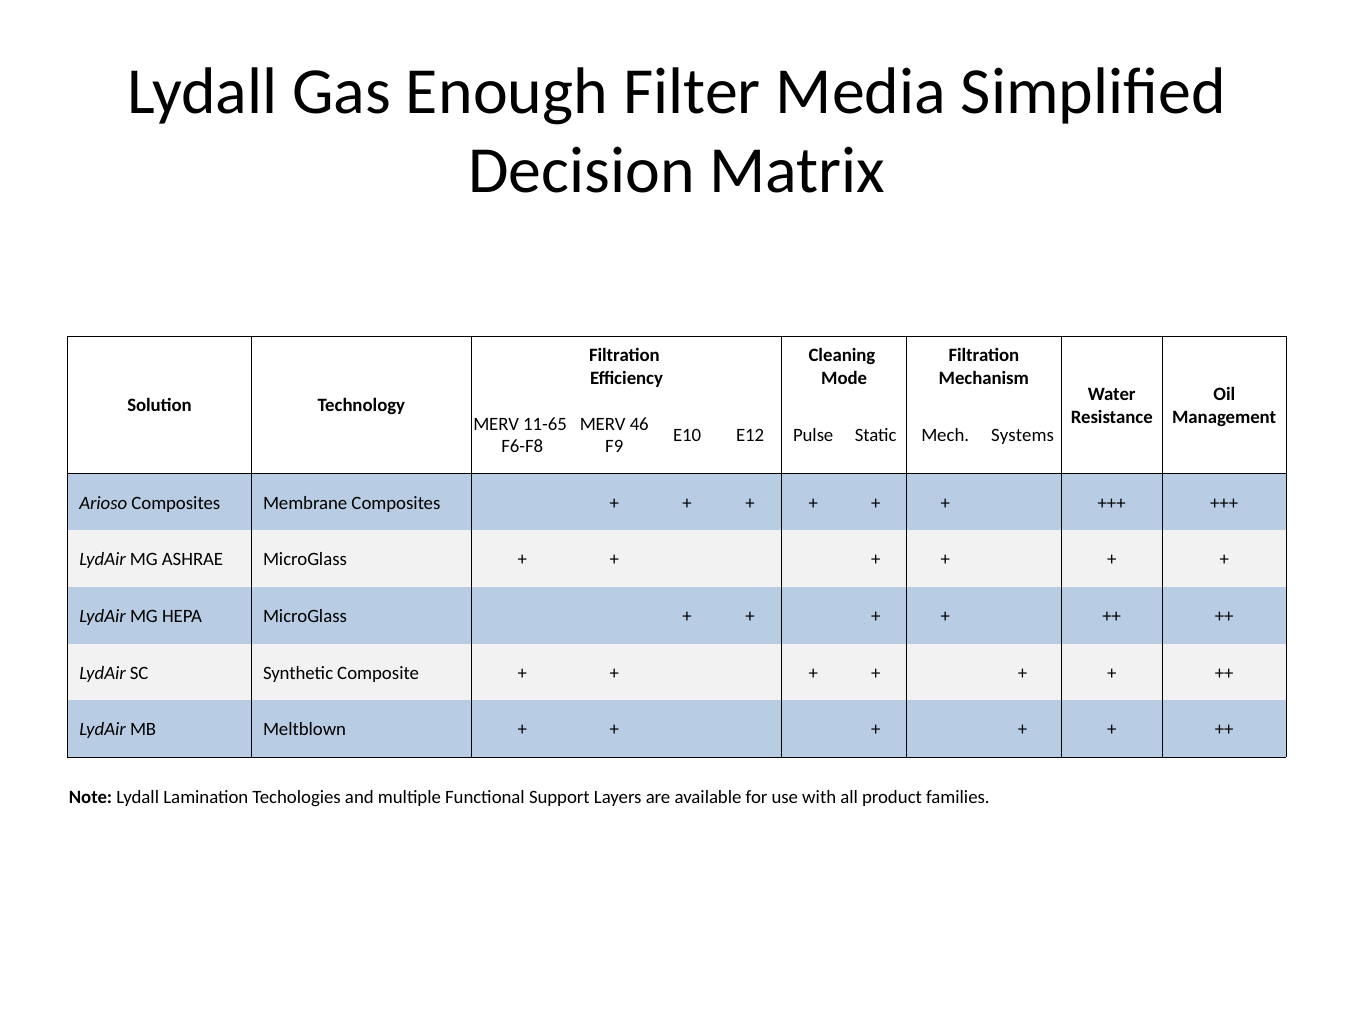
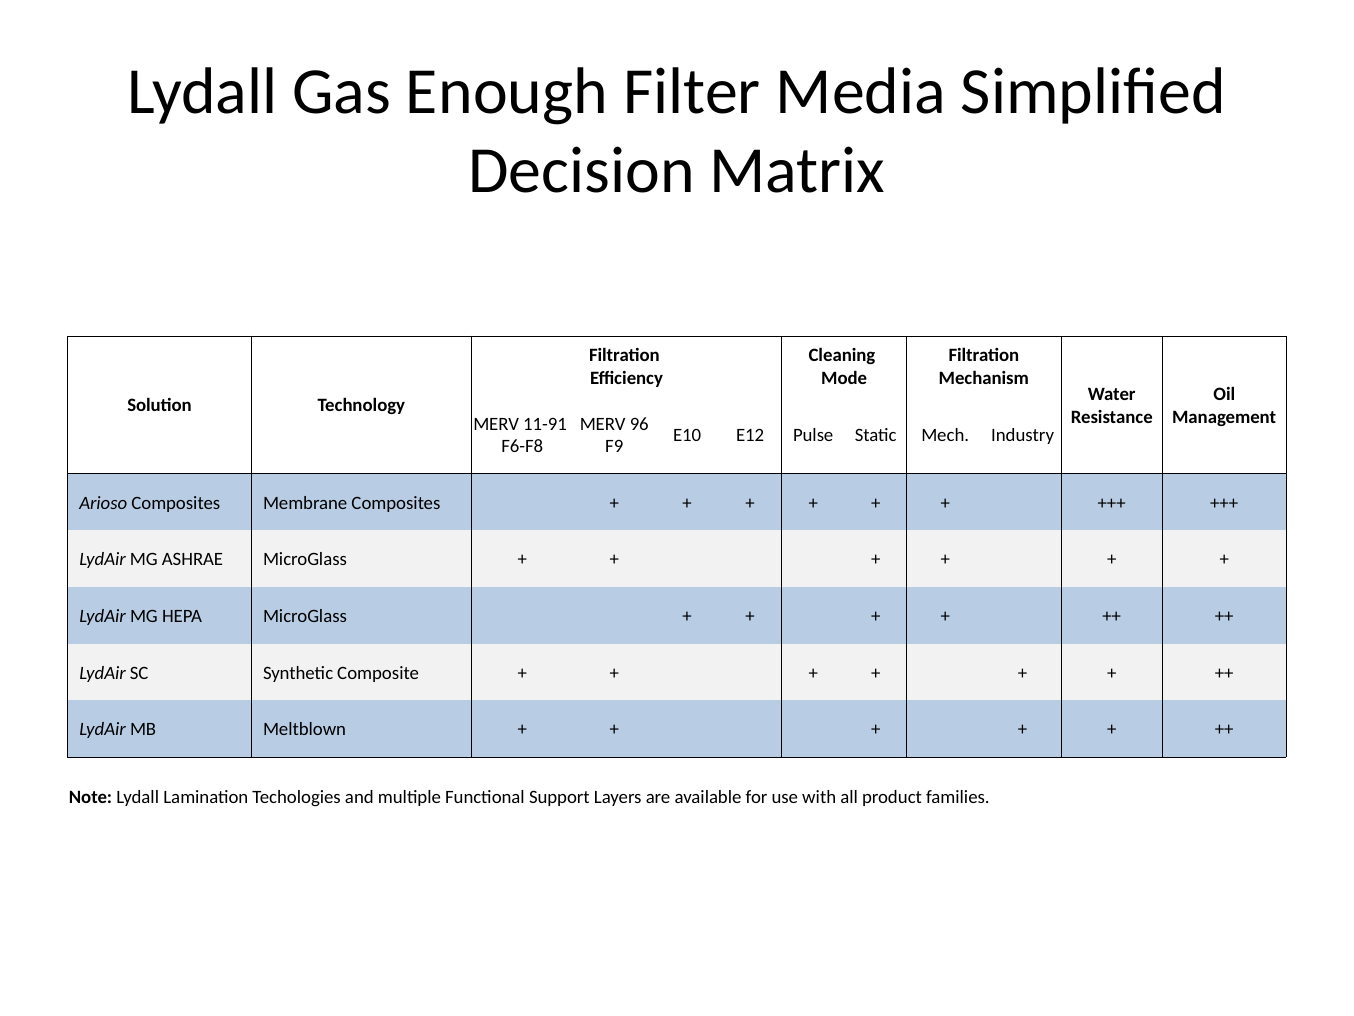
11-65: 11-65 -> 11-91 (545, 424)
46: 46 -> 96 (639, 424)
Systems: Systems -> Industry (1023, 435)
